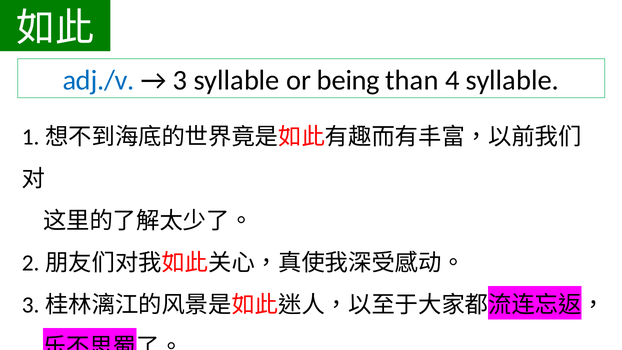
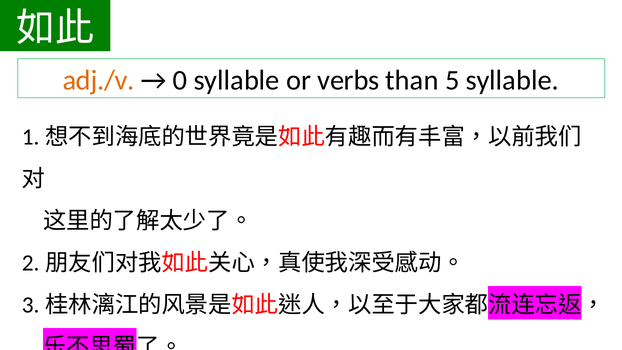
adj./v colour: blue -> orange (99, 80)
3: 3 -> 0 (180, 80)
being: being -> verbs (348, 80)
4: 4 -> 5 (452, 80)
